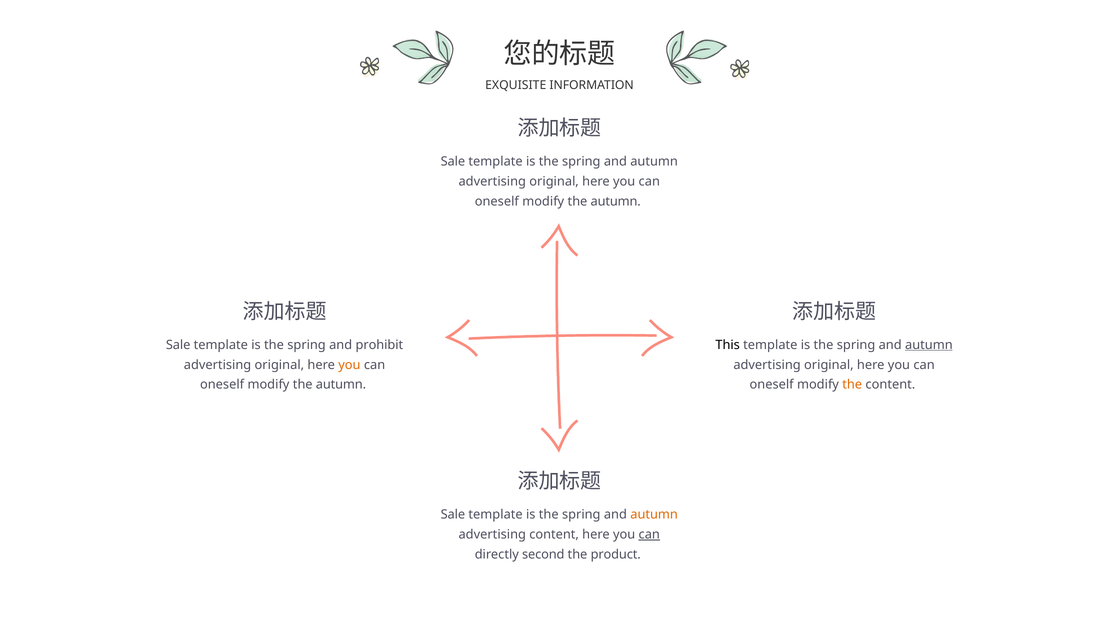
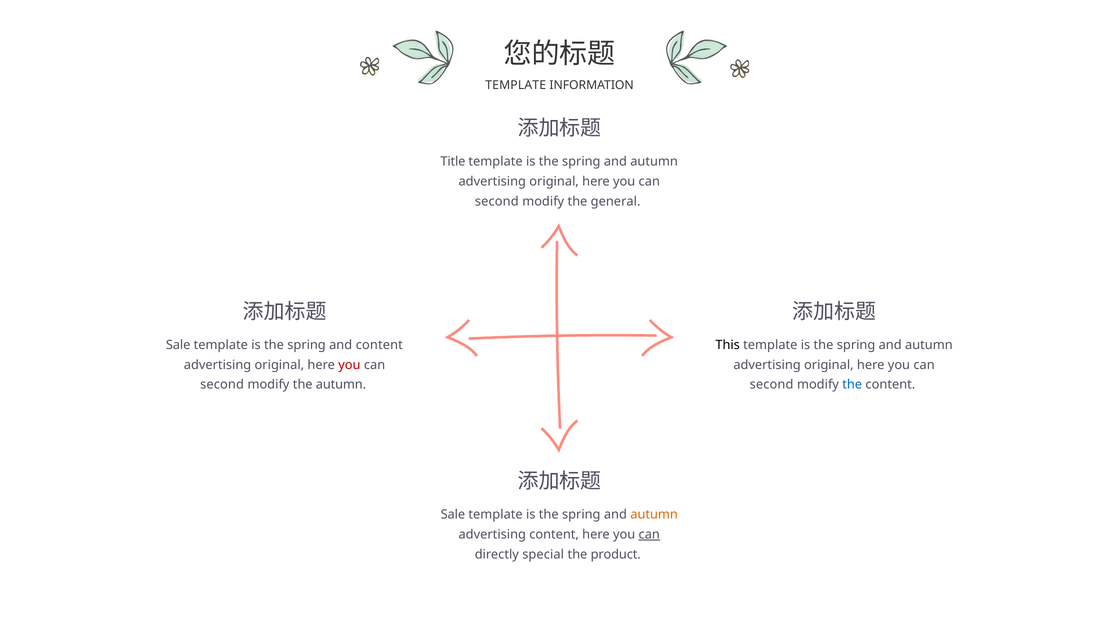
EXQUISITE: EXQUISITE -> TEMPLATE (516, 85)
Sale: Sale -> Title (453, 162)
oneself: oneself -> second (497, 202)
autumn: autumn -> general (616, 202)
and prohibit: prohibit -> content (379, 345)
autumn underline: present -> none (929, 345)
you colour: orange -> red (349, 365)
oneself: oneself -> second (222, 385)
oneself: oneself -> second (772, 385)
the colour: orange -> blue (852, 385)
second: second -> special (543, 555)
